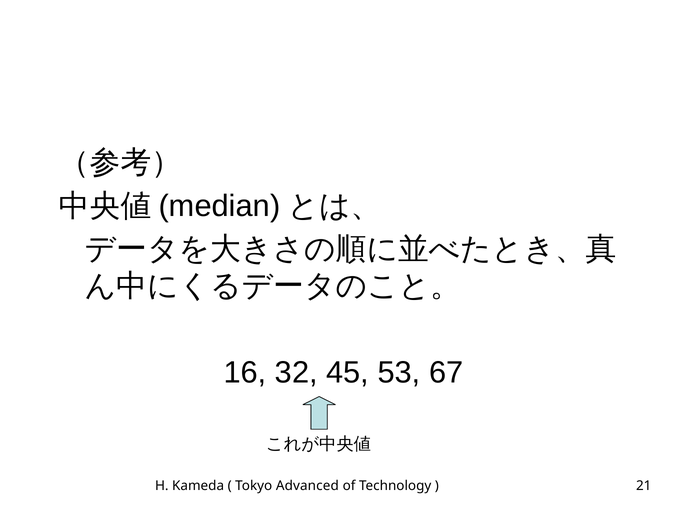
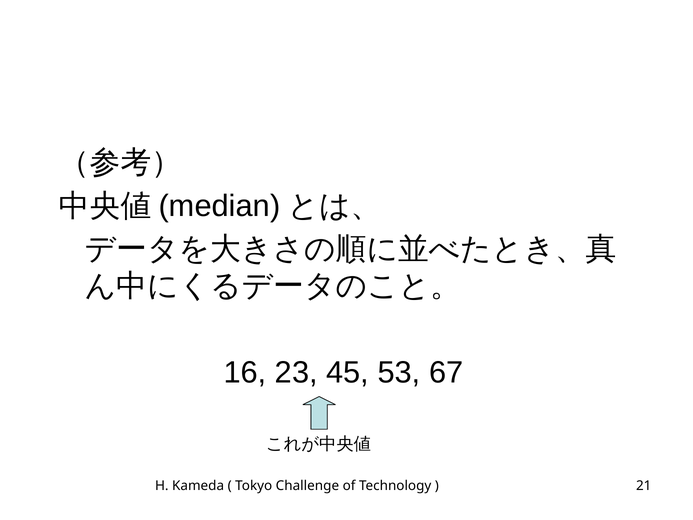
32: 32 -> 23 (296, 372)
Advanced: Advanced -> Challenge (307, 486)
